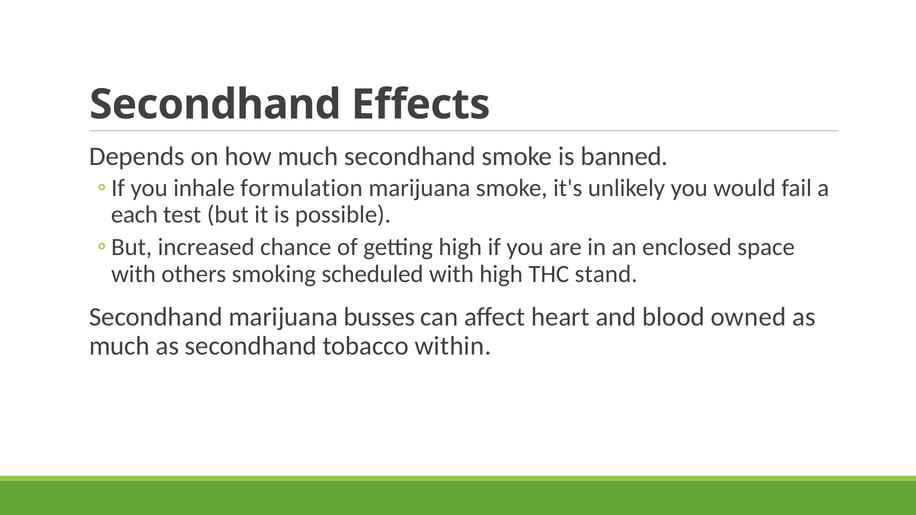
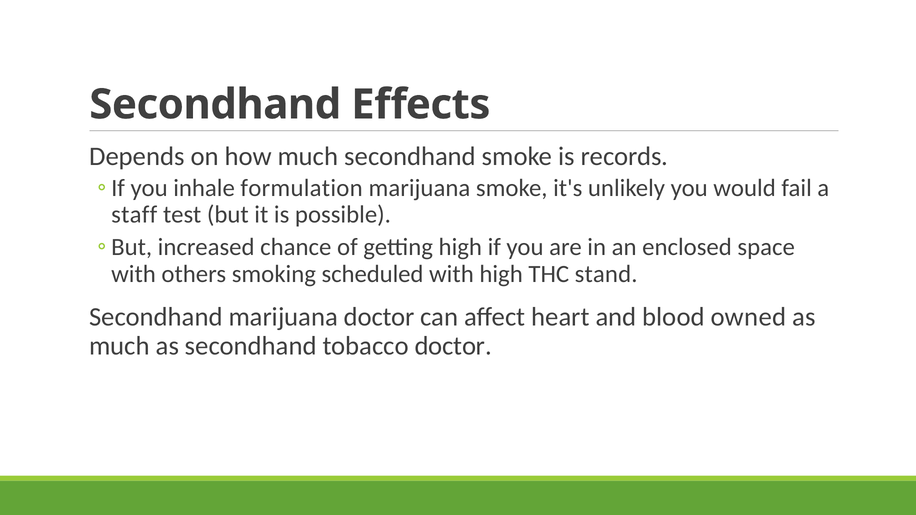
banned: banned -> records (624, 156)
each: each -> staff (134, 215)
marijuana busses: busses -> doctor (379, 317)
tobacco within: within -> doctor (453, 346)
